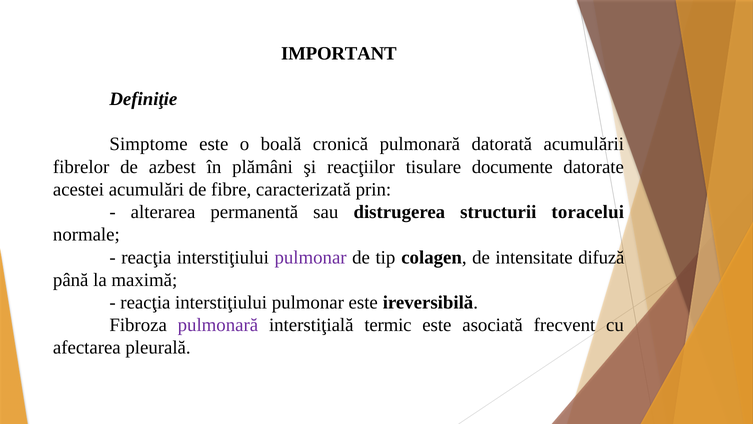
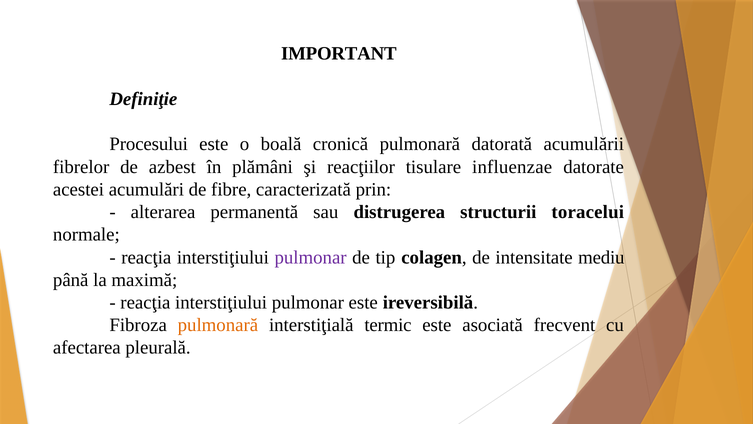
Simptome: Simptome -> Procesului (149, 144)
documente: documente -> influenzae (512, 167)
difuză: difuză -> mediu (601, 257)
pulmonară colour: purple -> orange (218, 325)
